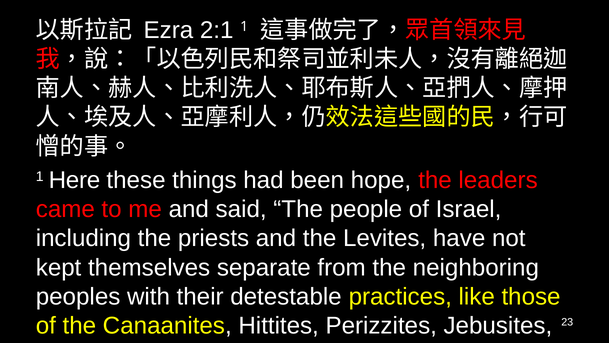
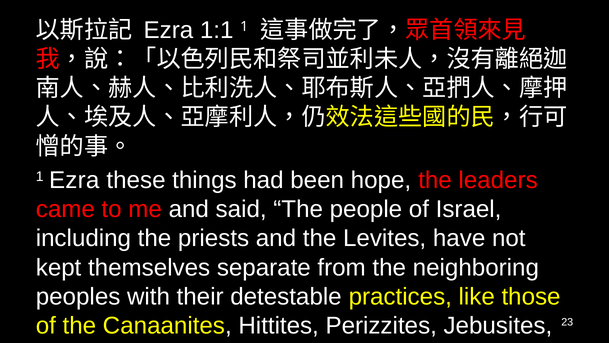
2:1: 2:1 -> 1:1 (217, 30)
1 Here: Here -> Ezra (74, 180)
